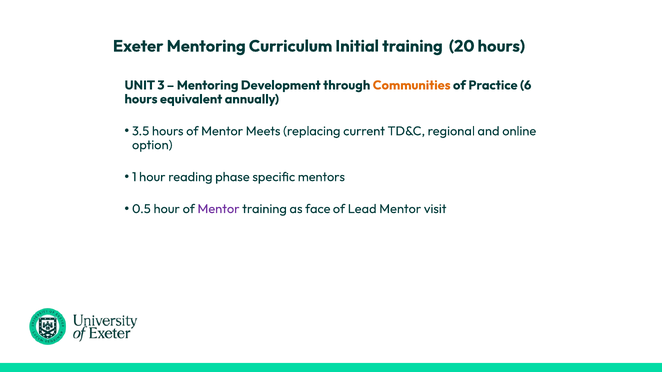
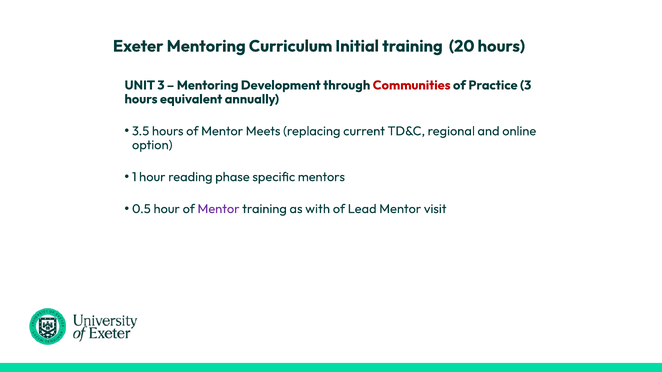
Communities colour: orange -> red (412, 85)
Practice 6: 6 -> 3 (526, 85)
face: face -> with (318, 209)
